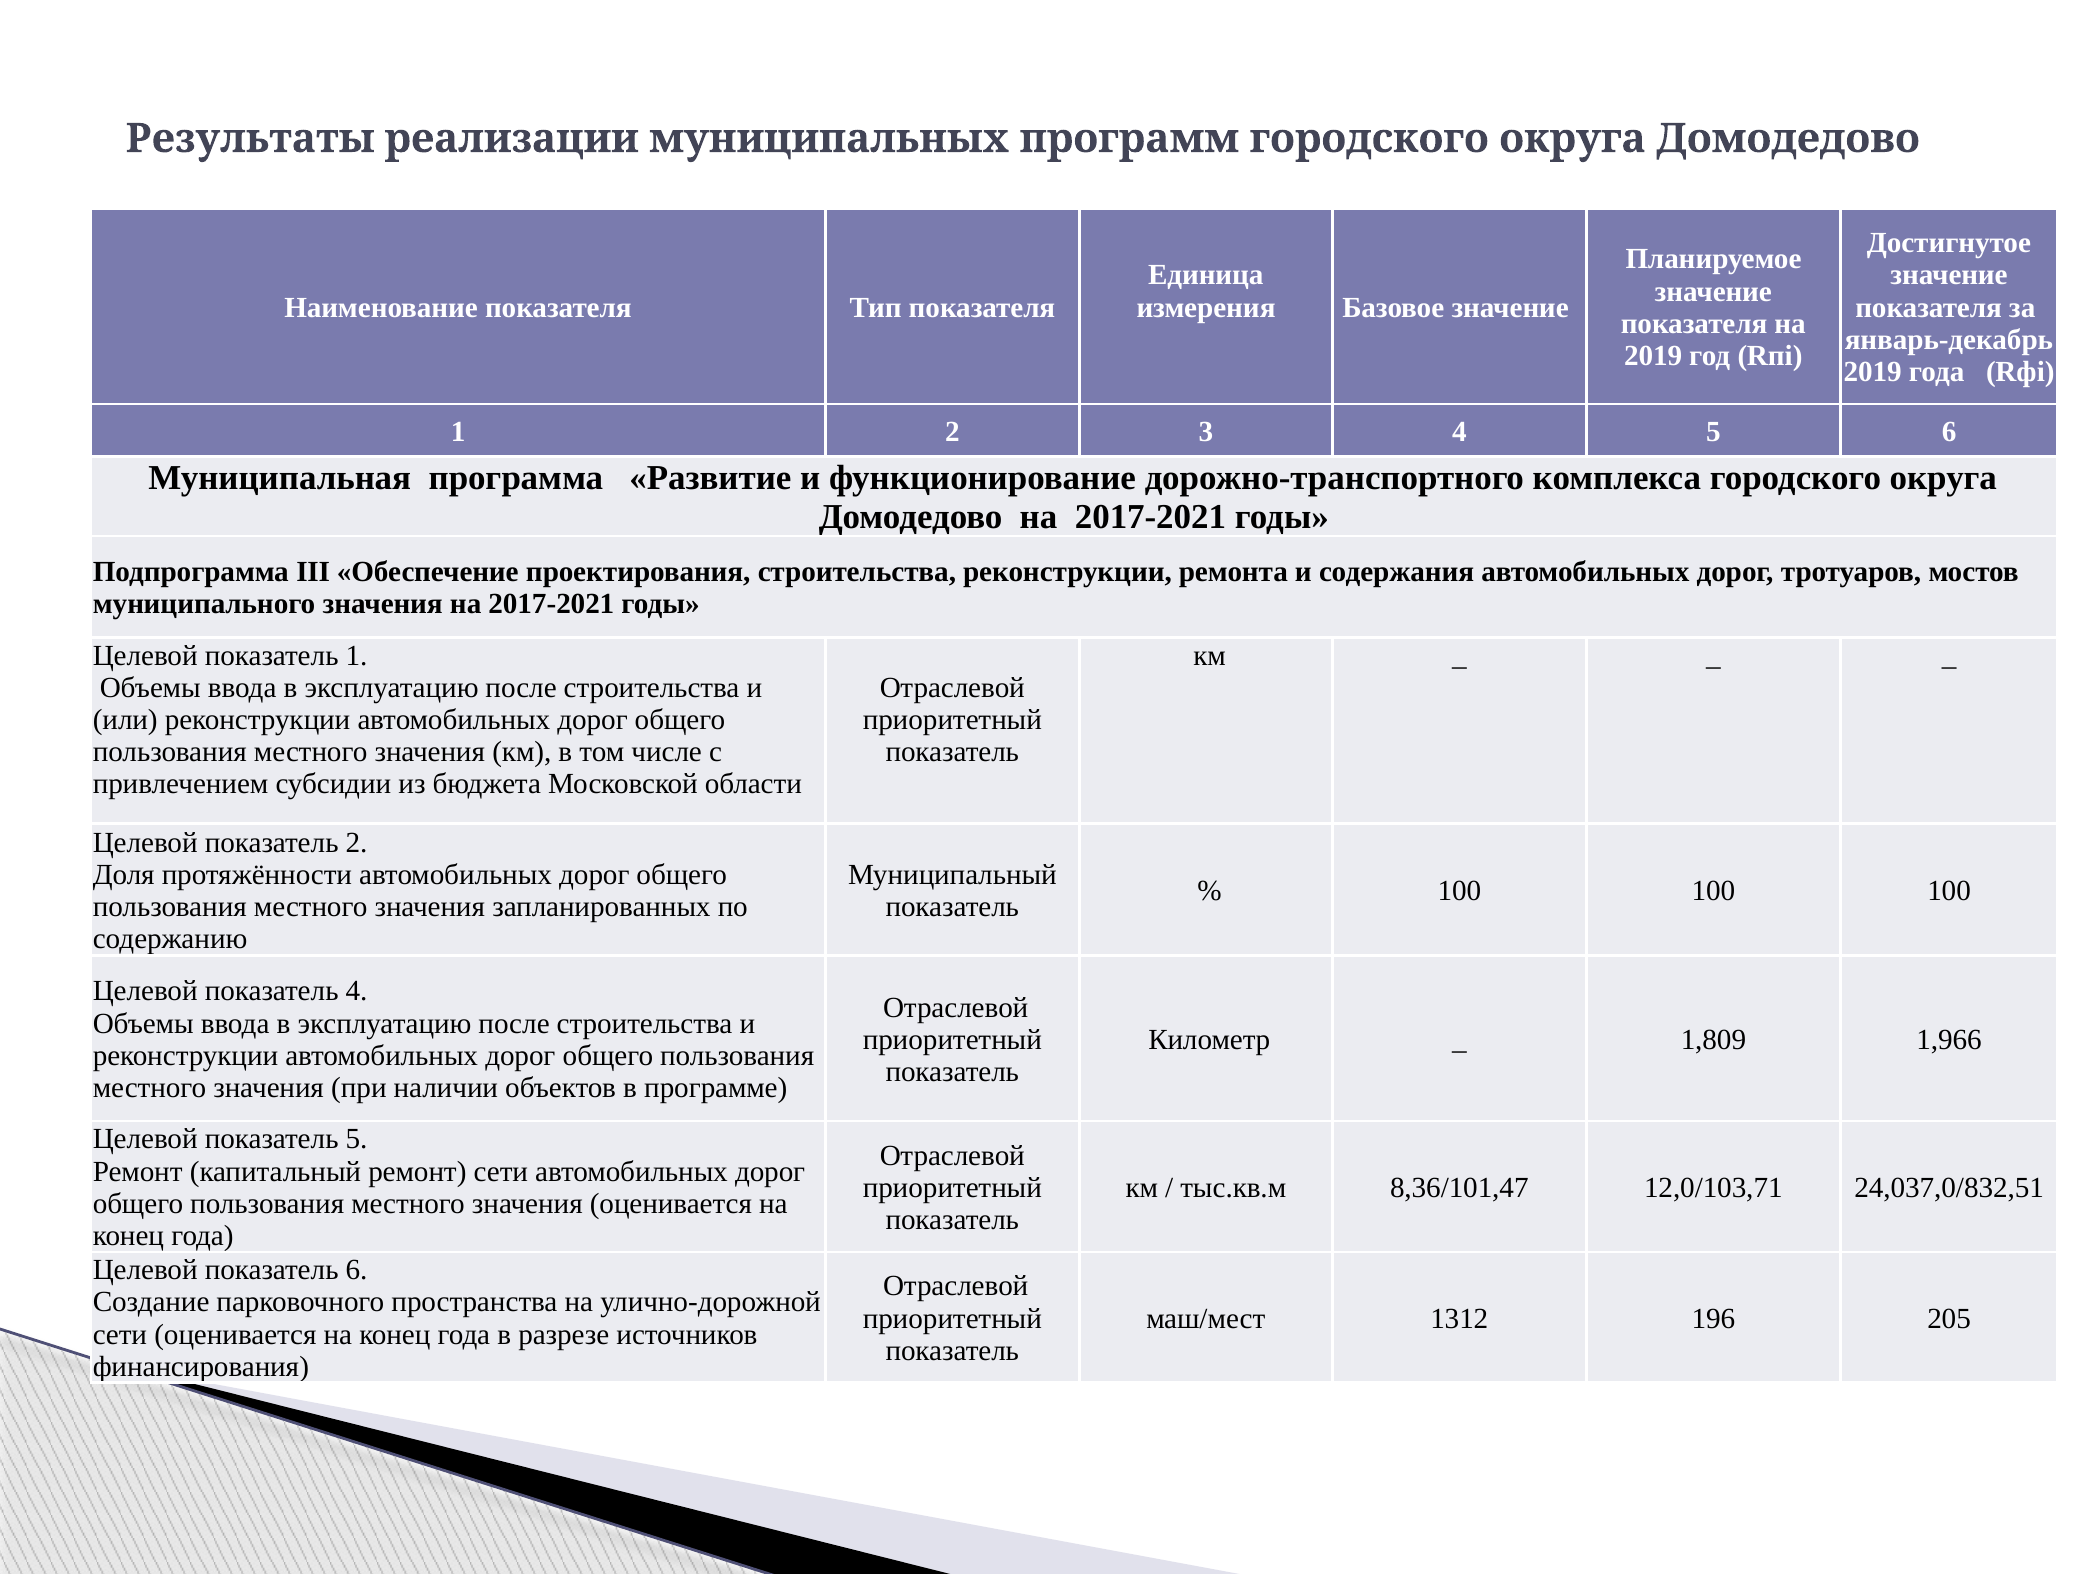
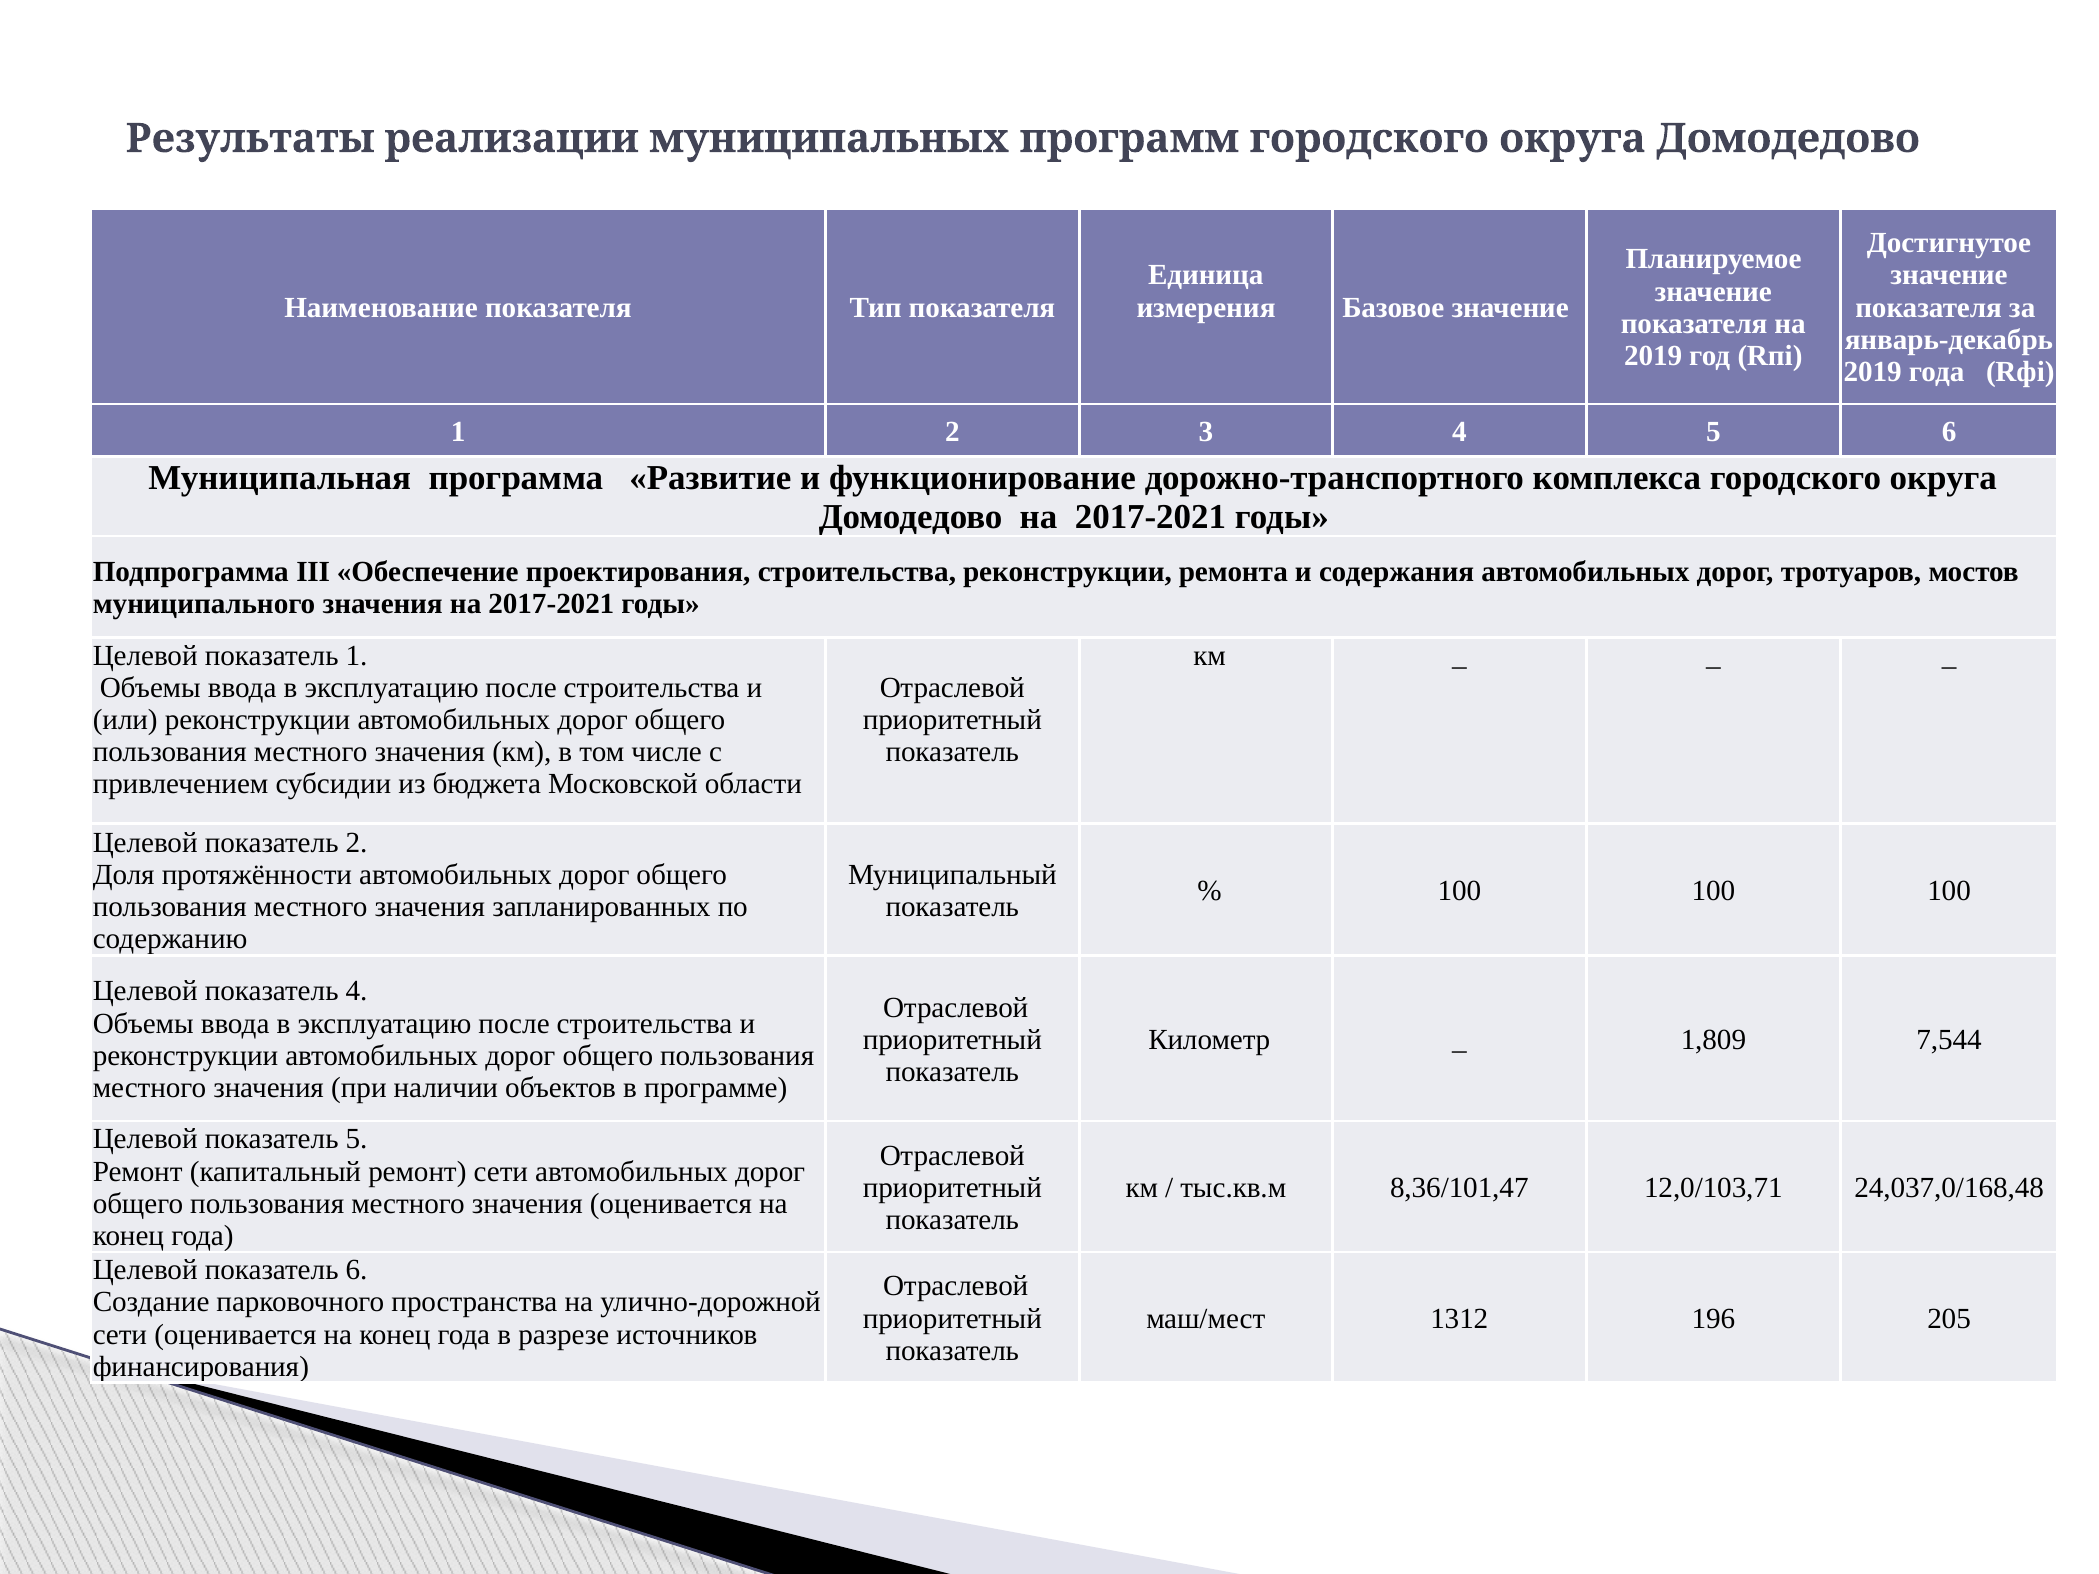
1,966: 1,966 -> 7,544 (1949, 1040)
24,037,0/832,51: 24,037,0/832,51 -> 24,037,0/168,48 (1949, 1188)
